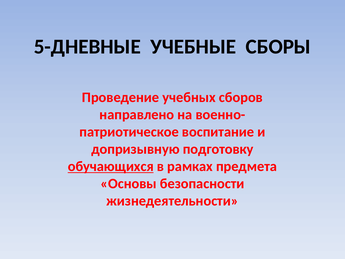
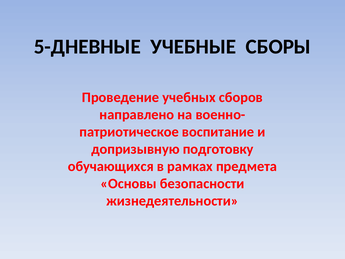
обучающихся underline: present -> none (111, 166)
